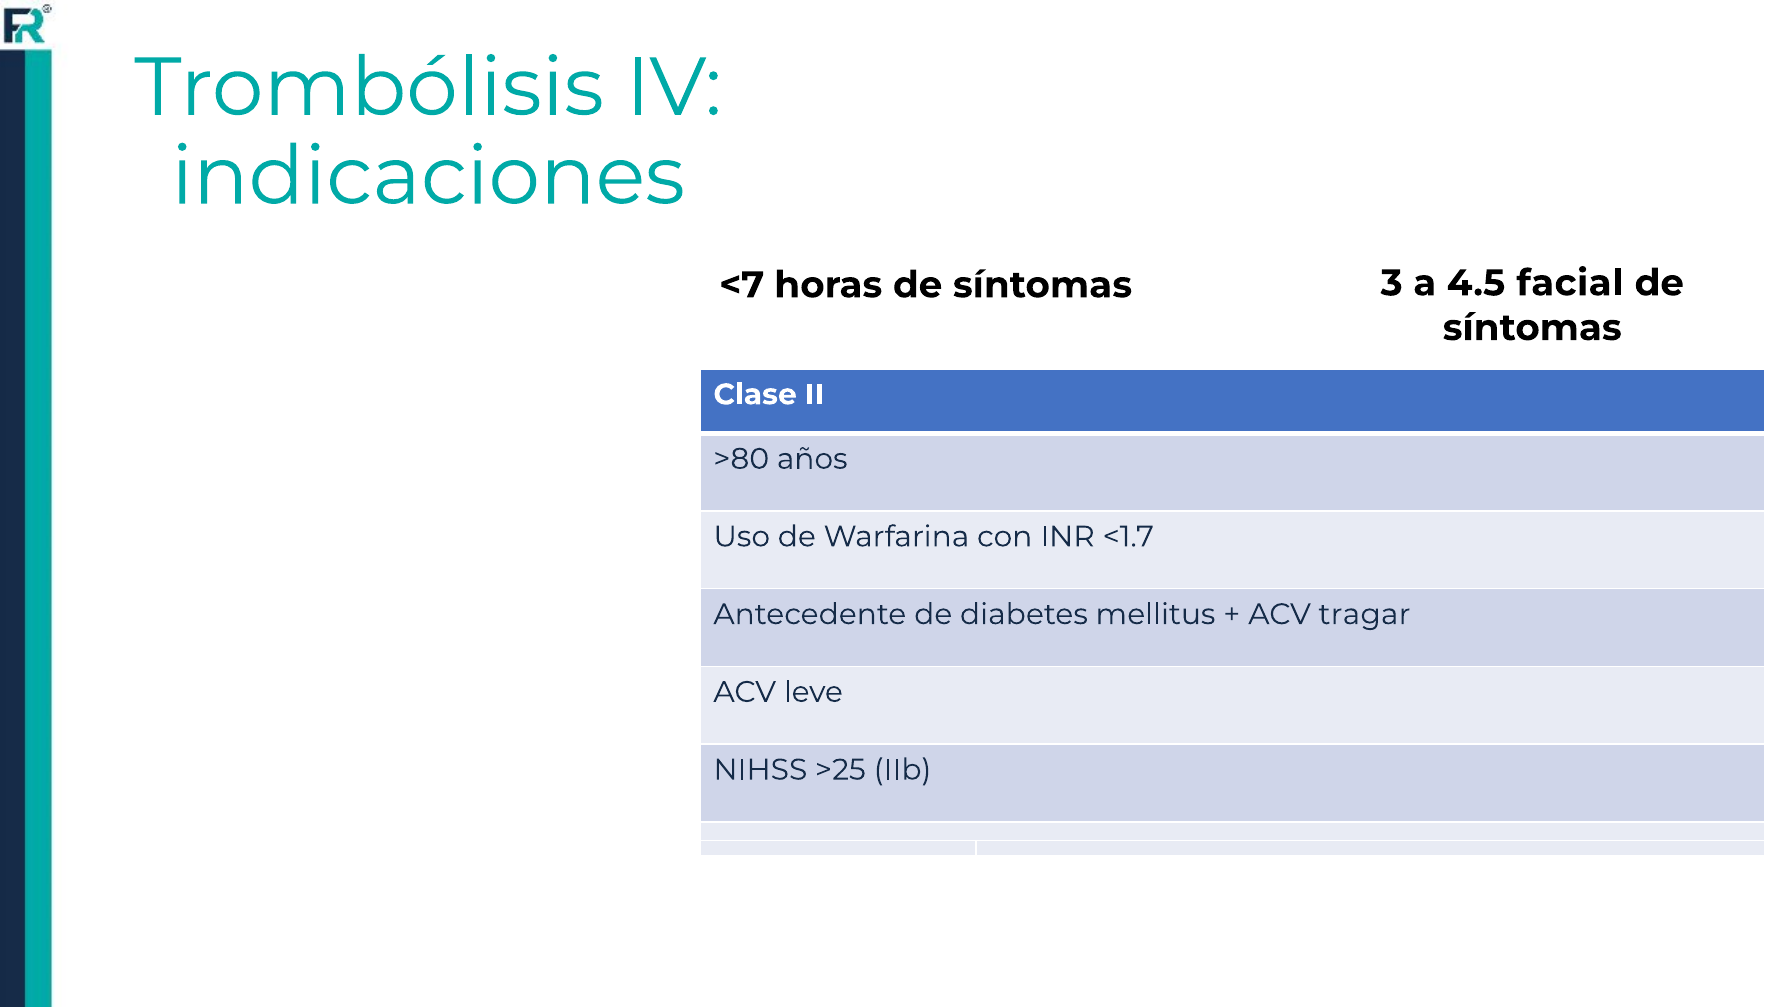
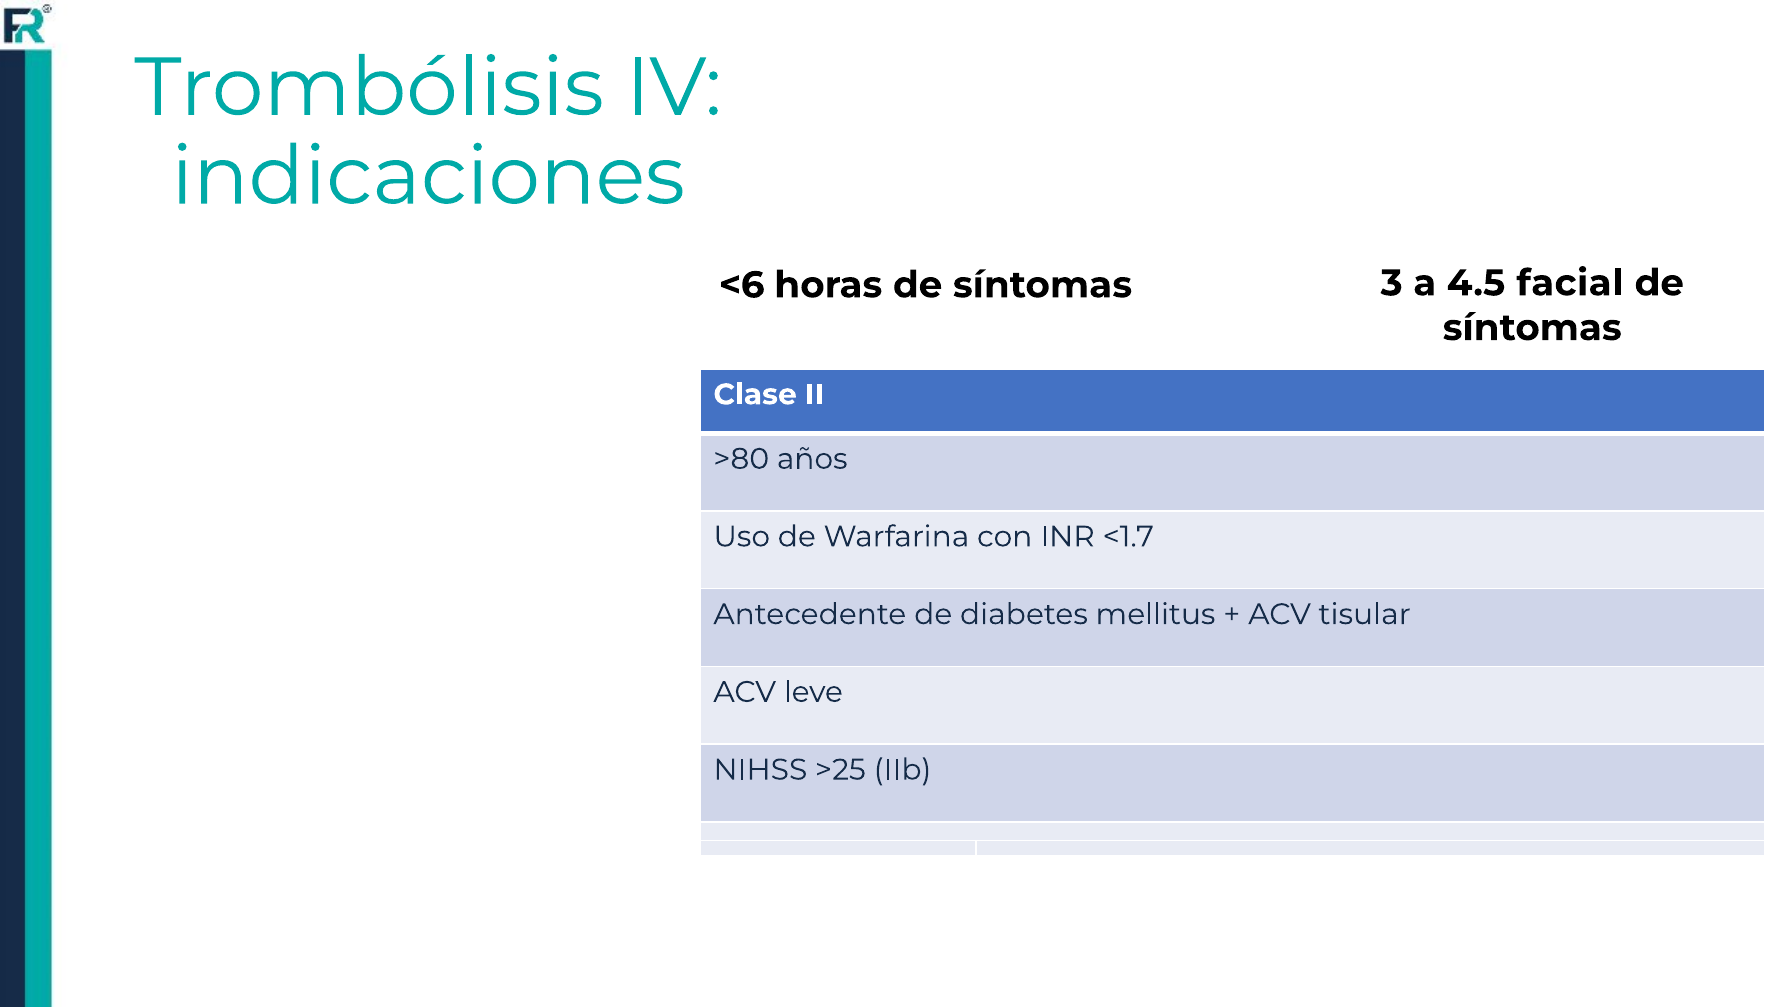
<7: <7 -> <6 (742, 285)
tragar: tragar -> tisular (1365, 615)
